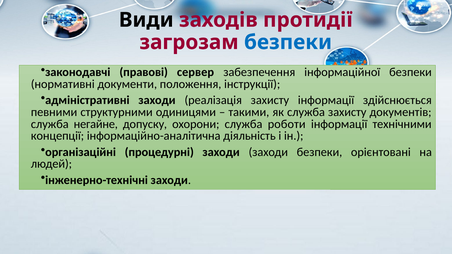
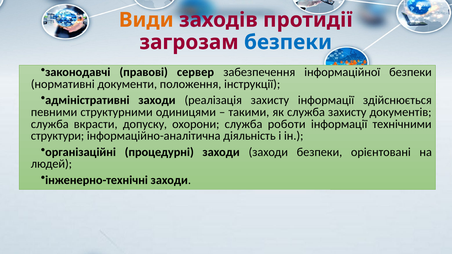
Види colour: black -> orange (146, 20)
негайне: негайне -> вкрасти (96, 124)
концепції: концепції -> структури (58, 136)
